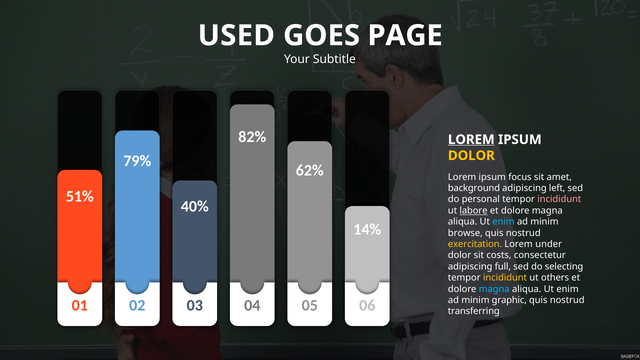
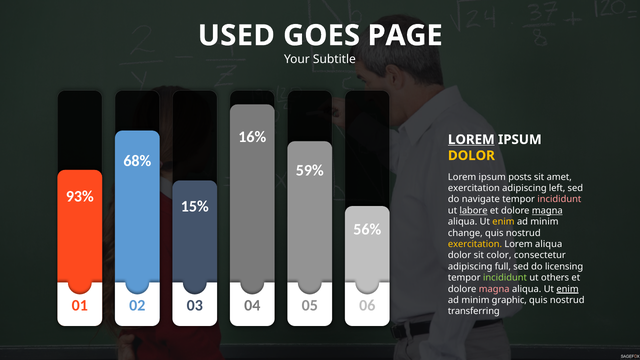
82%: 82% -> 16% (252, 137)
79%: 79% -> 68% (137, 161)
62%: 62% -> 59% (310, 171)
focus: focus -> posts (520, 177)
background: background -> exercitation (474, 188)
51%: 51% -> 93% (80, 197)
personal: personal -> navigate (481, 199)
40%: 40% -> 15% (195, 206)
magna underline: none -> present (547, 211)
enim colour: light blue -> yellow (503, 222)
14%: 14% -> 56% (367, 230)
browse: browse -> change (465, 233)
Lorem under: under -> aliqua (549, 244)
costs: costs -> color (499, 255)
selecting: selecting -> licensing (564, 267)
incididunt colour: yellow -> light green (505, 278)
magna colour: light blue -> pink (494, 289)
enim underline: none -> present (568, 289)
